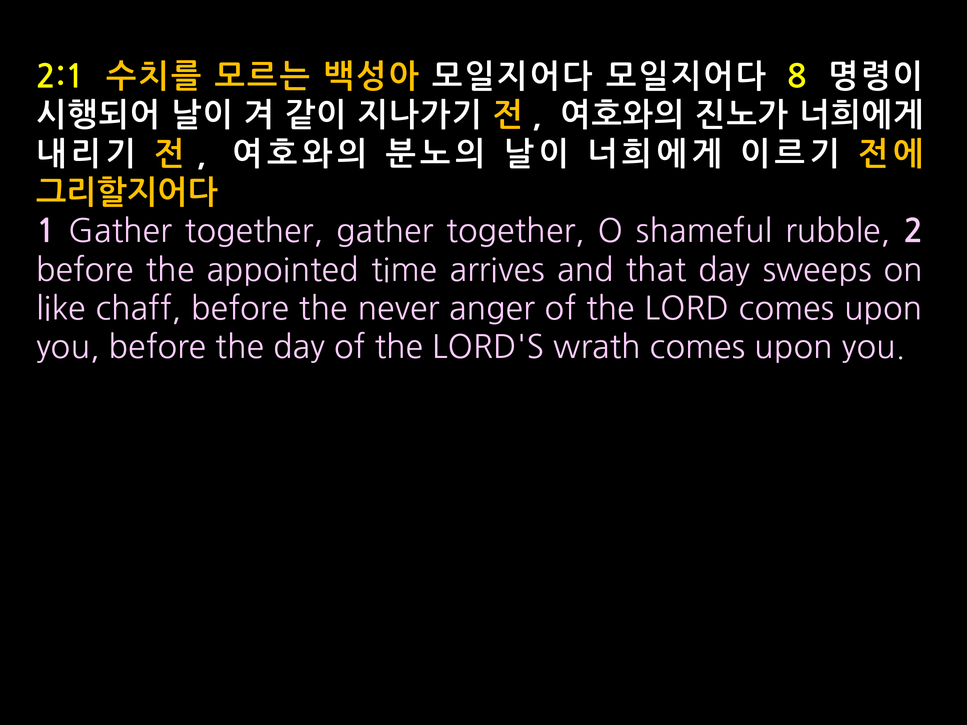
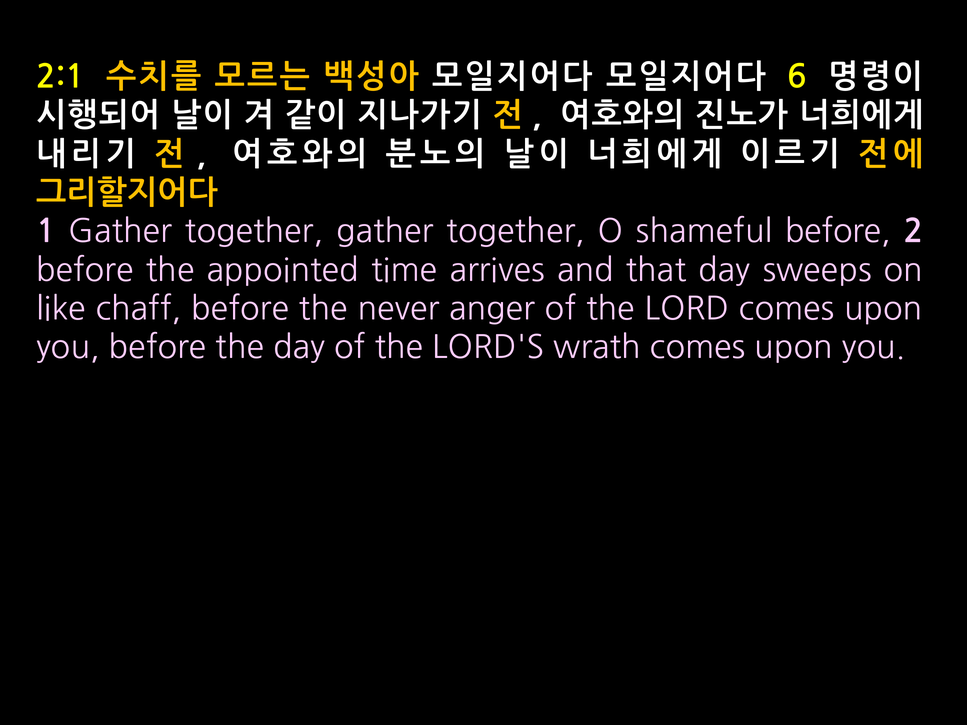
8: 8 -> 6 (797, 77)
shameful rubble: rubble -> before (838, 232)
